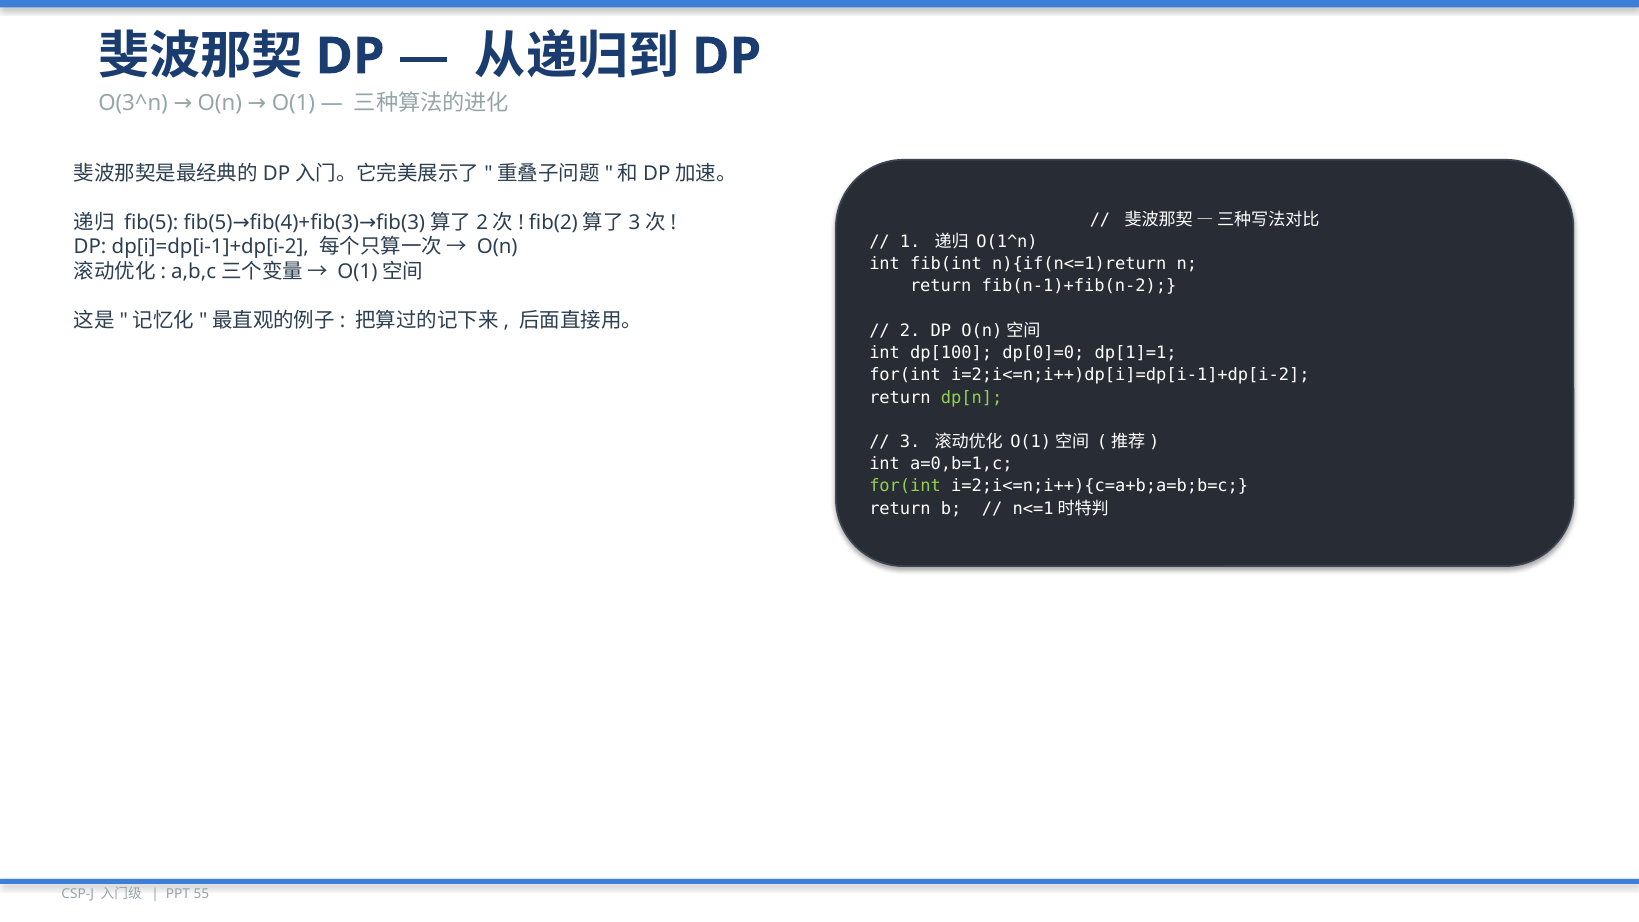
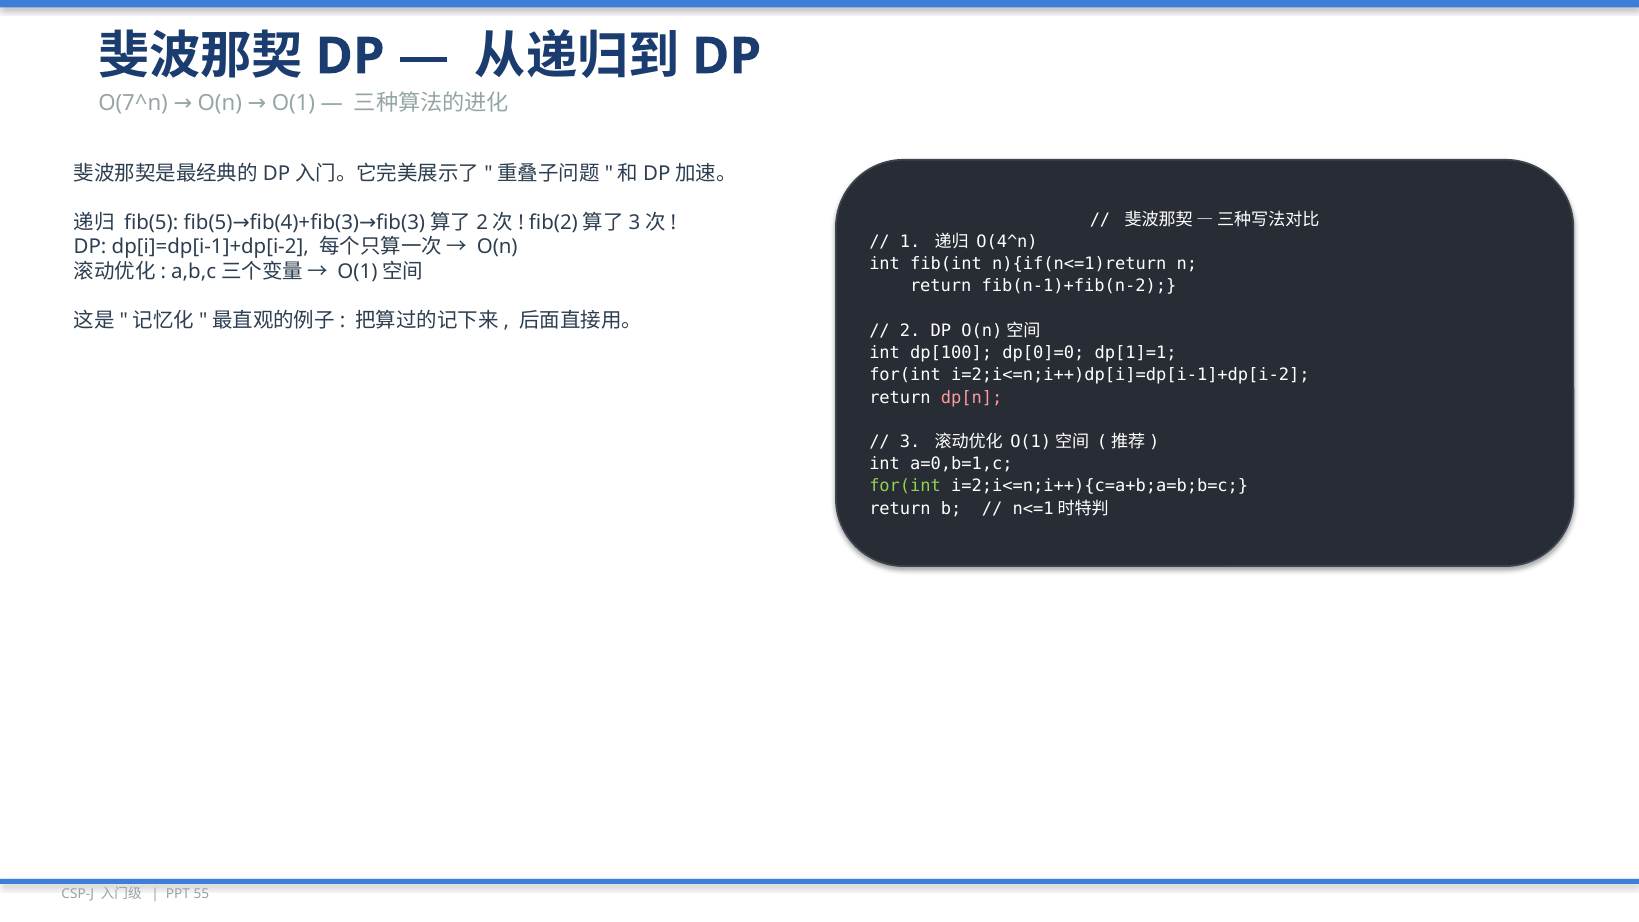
O(3^n: O(3^n -> O(7^n (133, 103)
O(1^n: O(1^n -> O(4^n (1007, 242)
dp[n colour: light green -> pink (972, 397)
